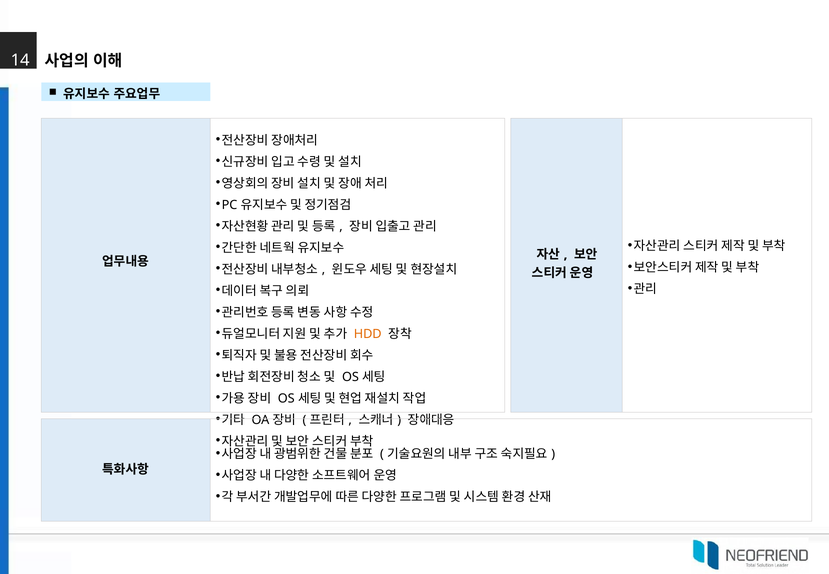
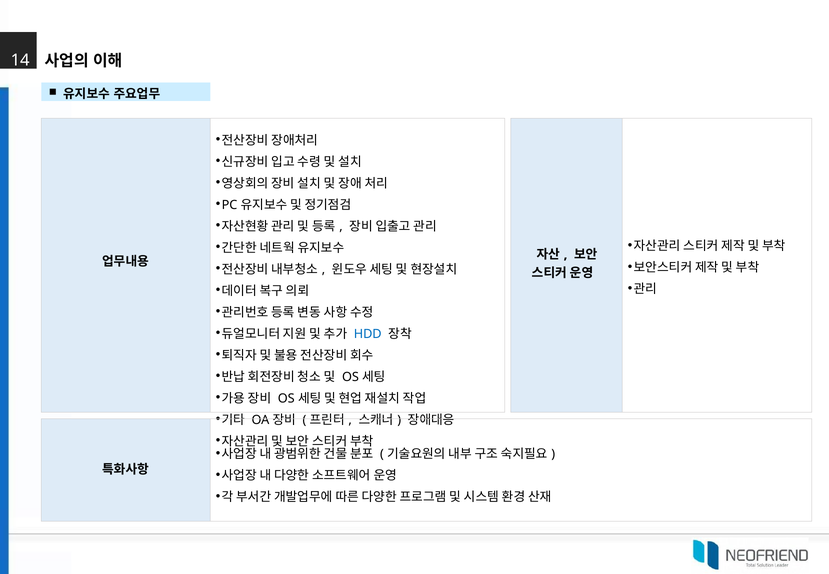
HDD colour: orange -> blue (368, 334)
